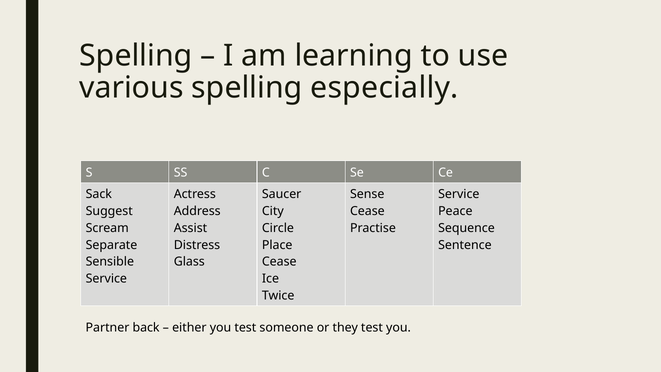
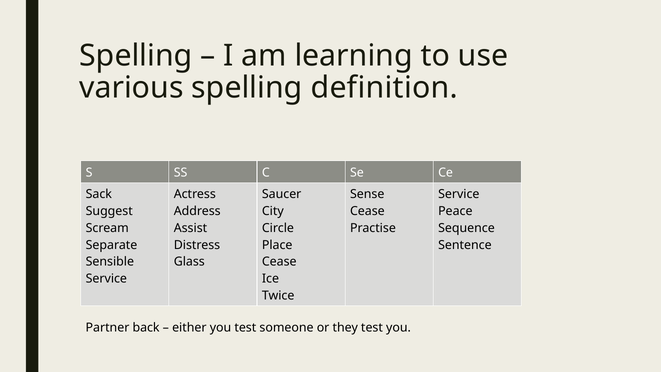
especially: especially -> definition (384, 88)
